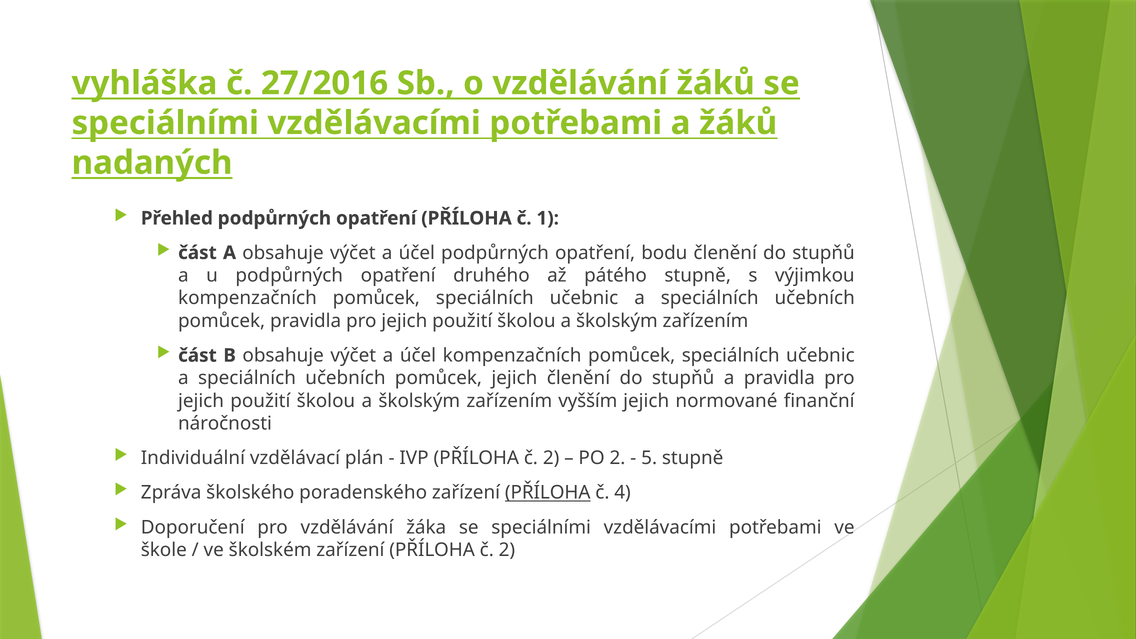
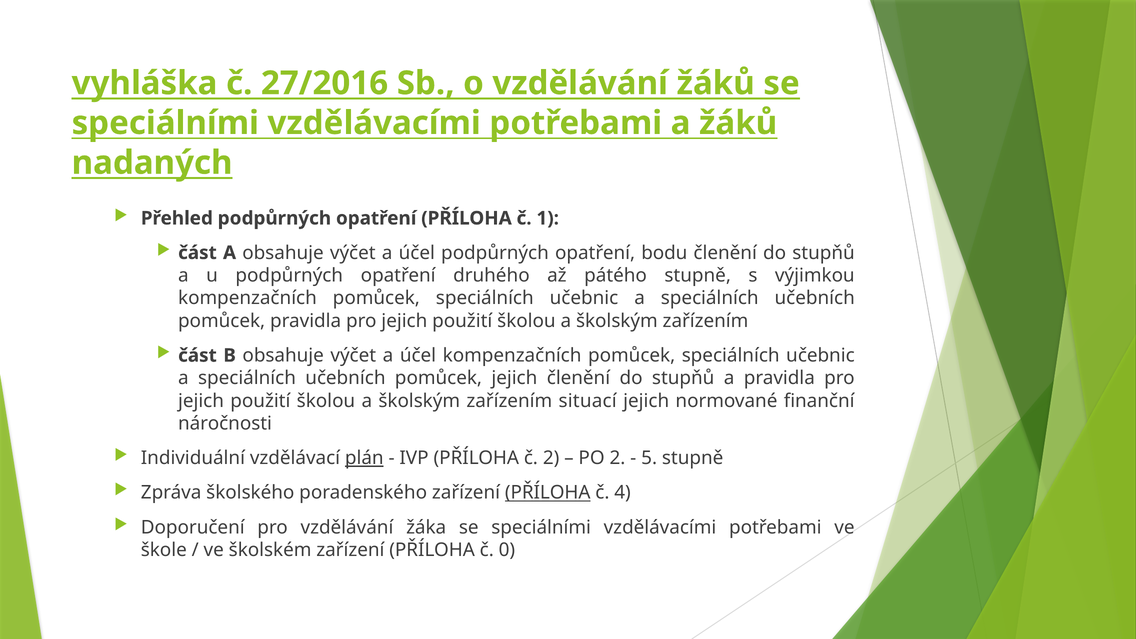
vyšším: vyšším -> situací (588, 401)
plán underline: none -> present (364, 458)
zařízení PŘÍLOHA č 2: 2 -> 0 (507, 550)
